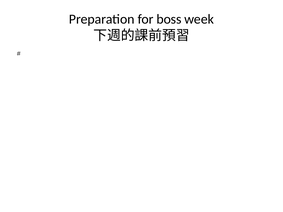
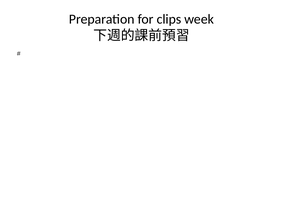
boss: boss -> clips (169, 19)
